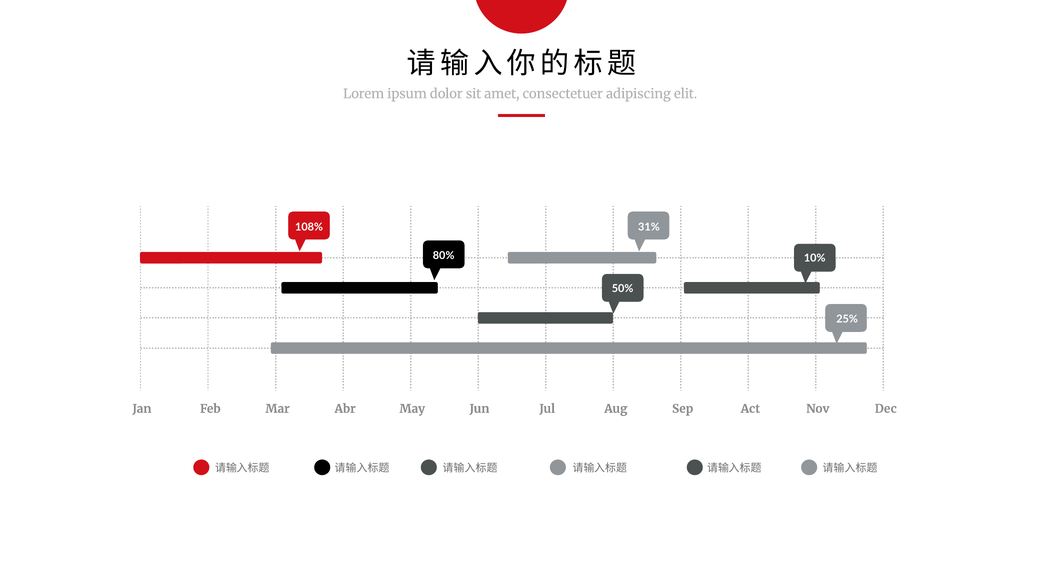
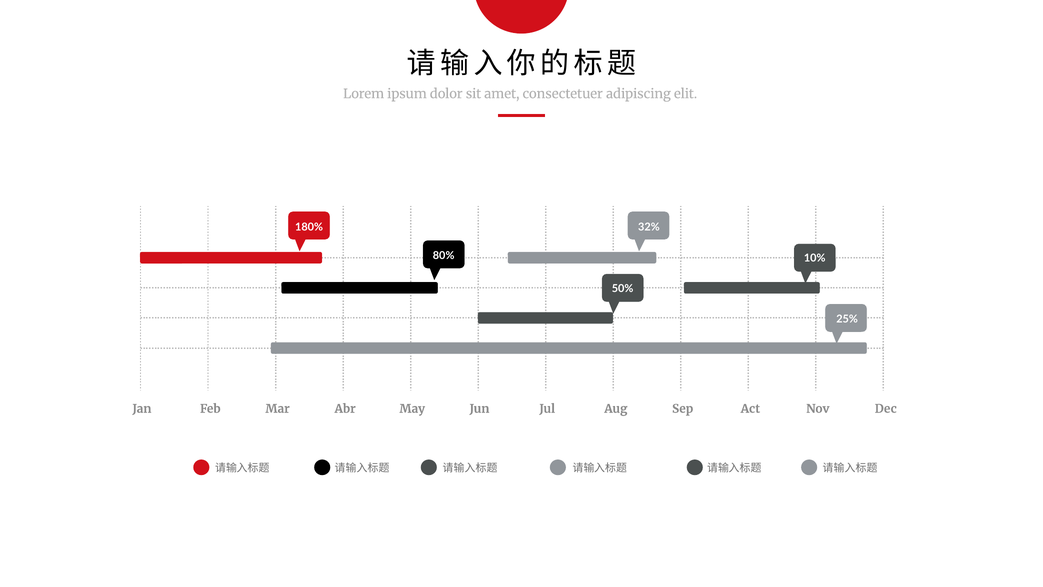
108%: 108% -> 180% (309, 227)
31%: 31% -> 32% (649, 227)
